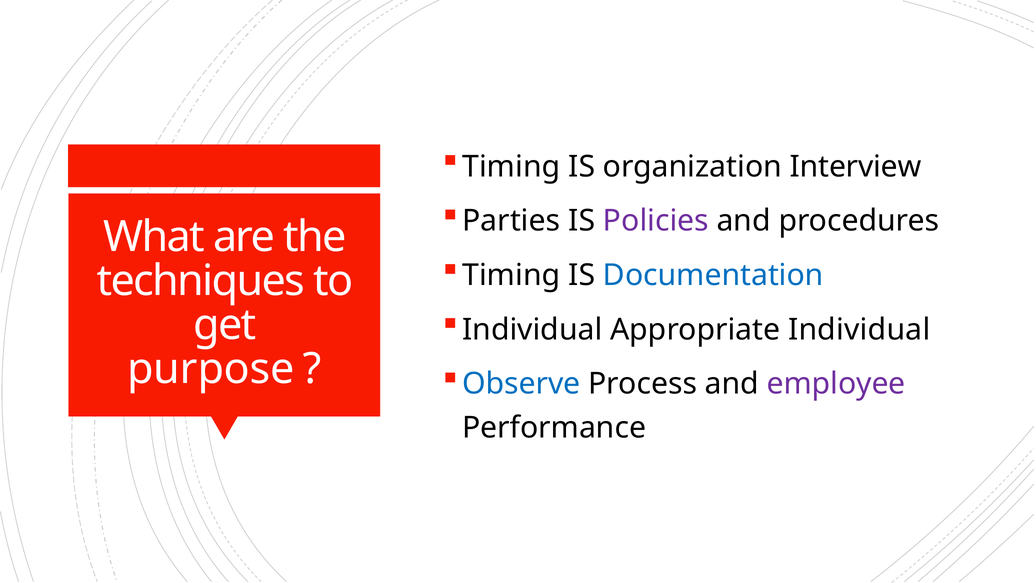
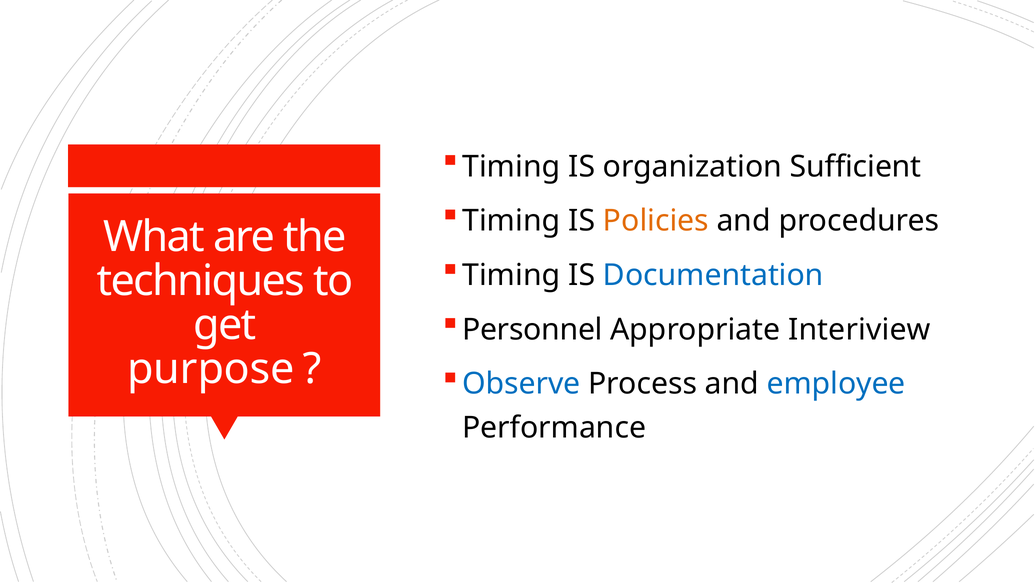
Interview: Interview -> Sufficient (856, 167)
Parties: Parties -> Timing (511, 221)
Policies colour: purple -> orange (656, 221)
Individual: Individual -> Personnel (532, 330)
Appropriate Individual: Individual -> Interiview (859, 330)
employee colour: purple -> blue (836, 384)
